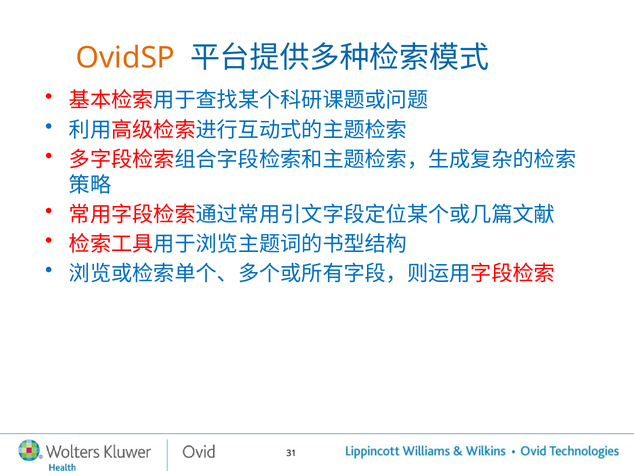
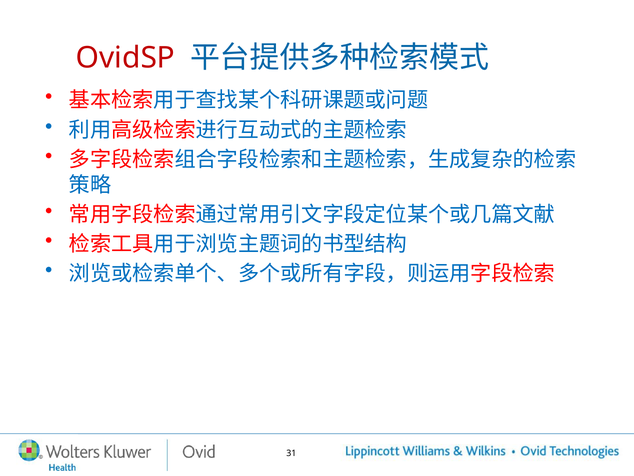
OvidSP colour: orange -> red (126, 58)
